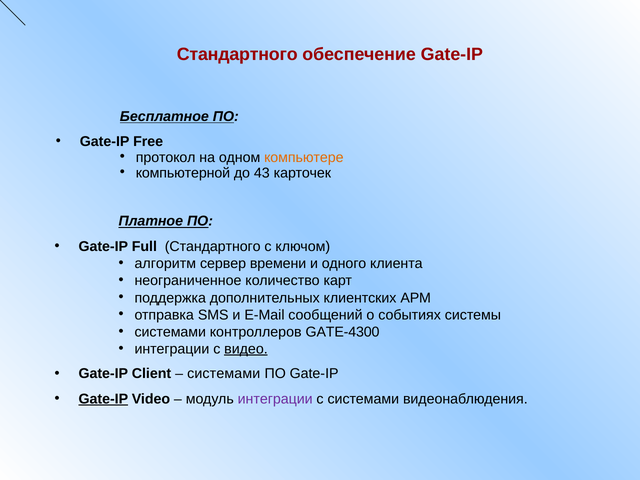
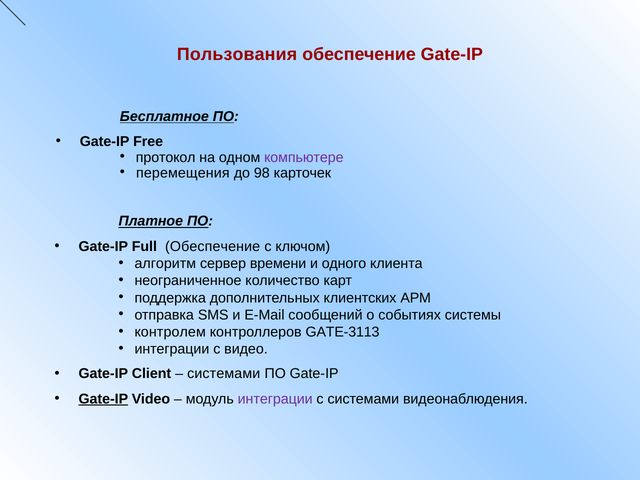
Стандартного: Стандартного -> Пользования (237, 54)
компьютере colour: orange -> purple (304, 157)
компьютерной: компьютерной -> перемещения (183, 173)
43: 43 -> 98 (262, 173)
Full Стандартного: Стандартного -> Обеспечение (213, 246)
системами: системами -> контролем (170, 332)
GATE-4300: GATE-4300 -> GATE-3113 (343, 332)
видео underline: present -> none (246, 349)
